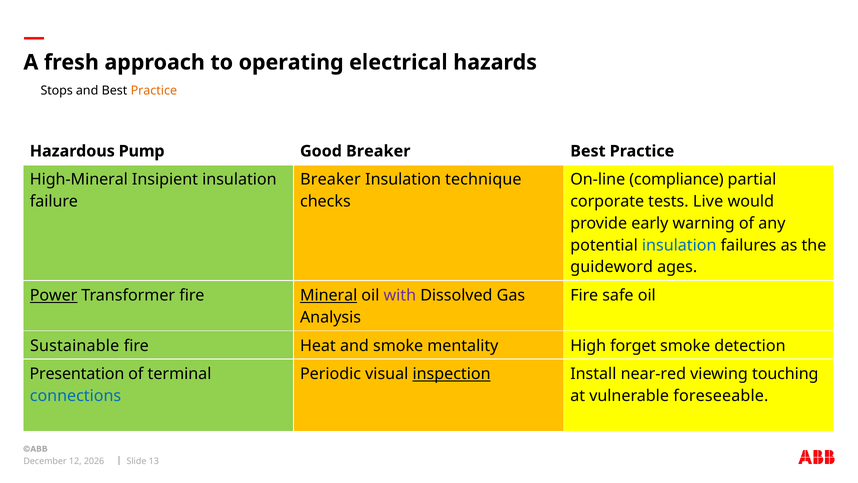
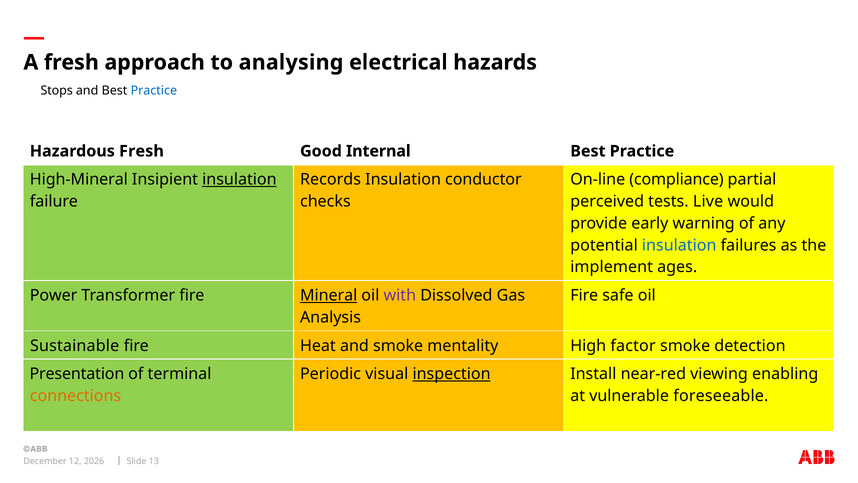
operating: operating -> analysing (291, 62)
Practice colour: orange -> blue (154, 91)
Hazardous Pump: Pump -> Fresh (141, 151)
Good Breaker: Breaker -> Internal (378, 151)
insulation underline: none -> present (239, 179)
Breaker: Breaker -> Records (331, 179)
technique: technique -> conductor (483, 179)
corporate: corporate -> perceived (607, 201)
guideword: guideword -> implement (612, 267)
Power underline: present -> none (54, 295)
forget: forget -> factor (633, 346)
touching: touching -> enabling (785, 374)
connections colour: blue -> orange (75, 396)
